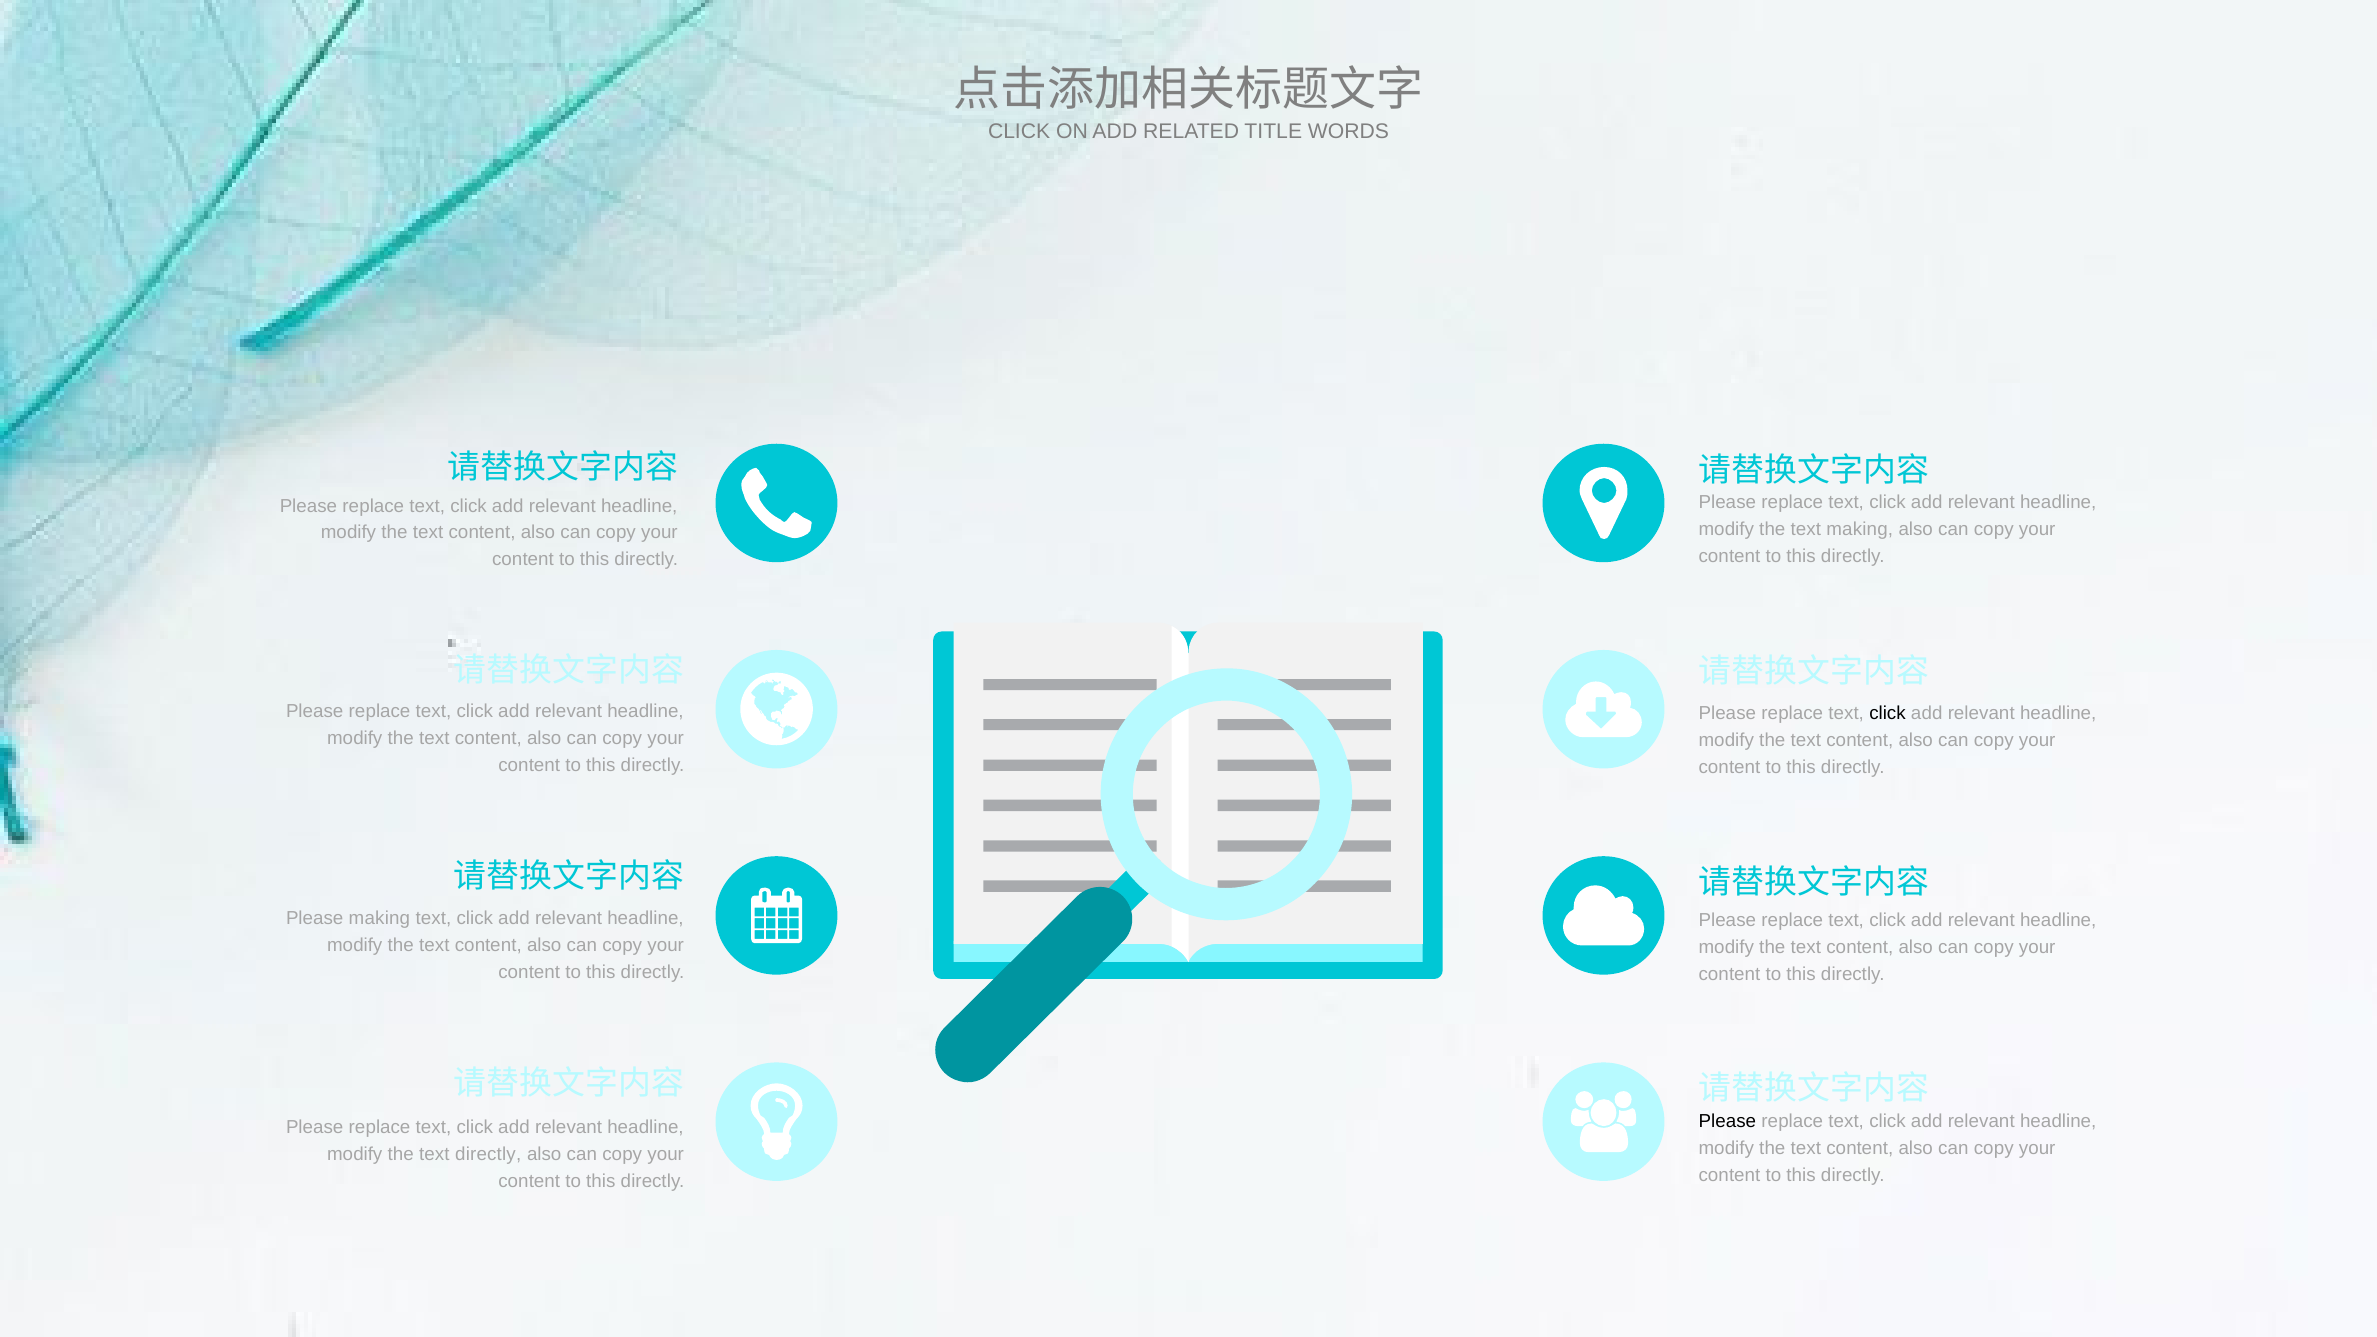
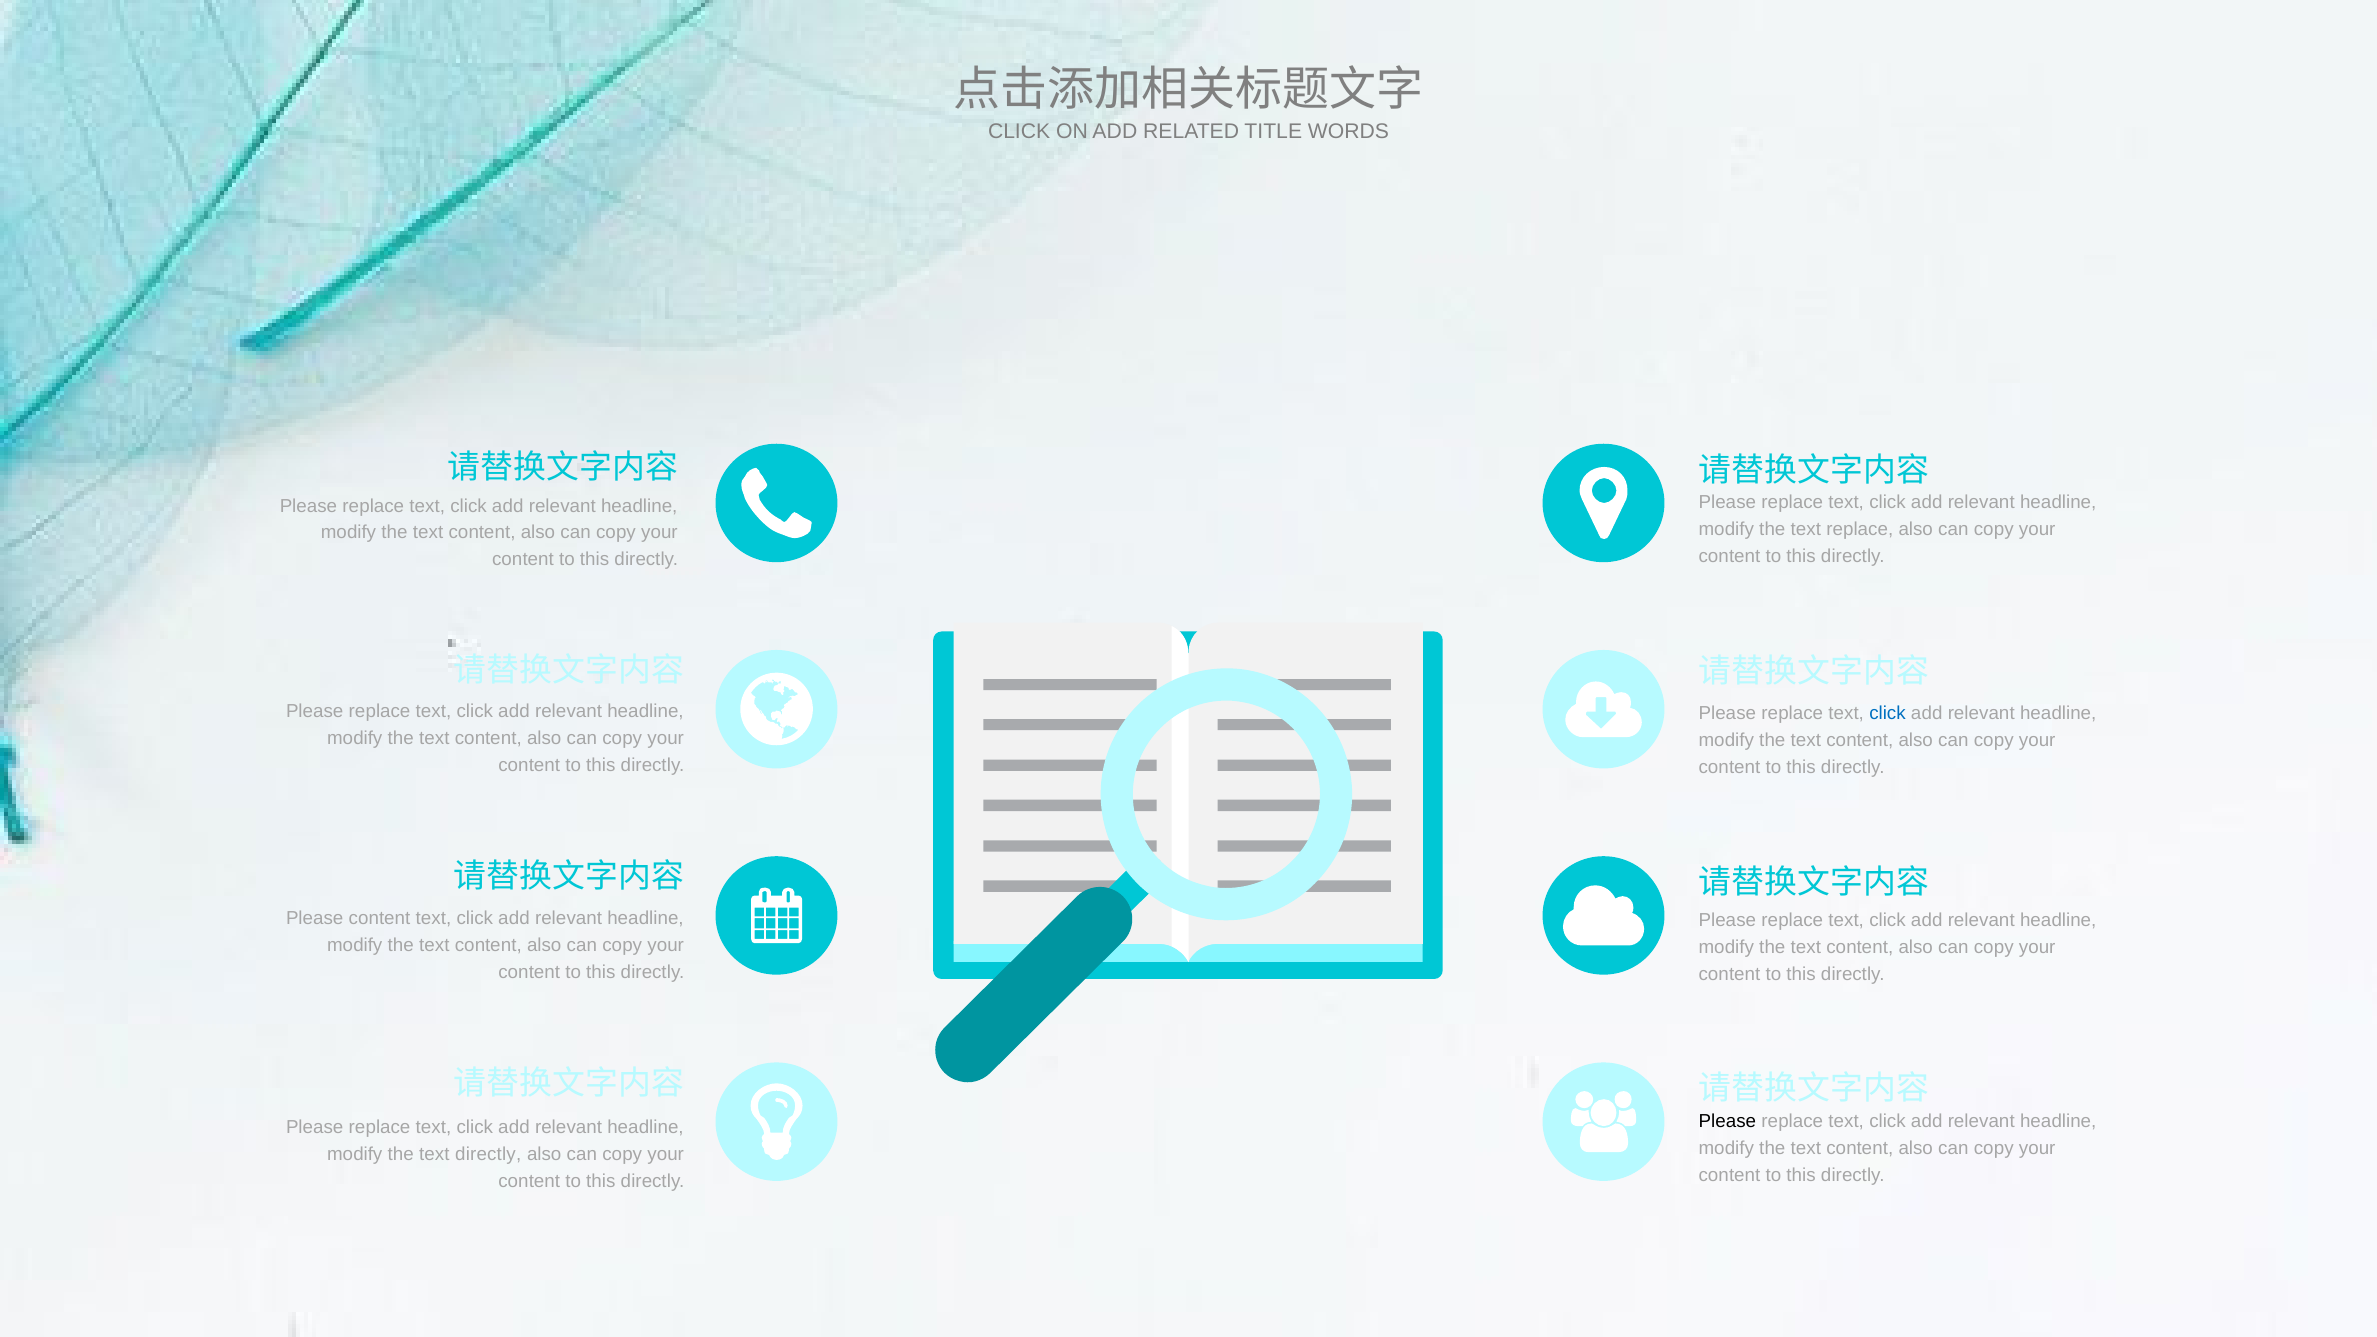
text making: making -> replace (1860, 530)
click colour: black -> blue (1888, 714)
Please making: making -> content (380, 918)
